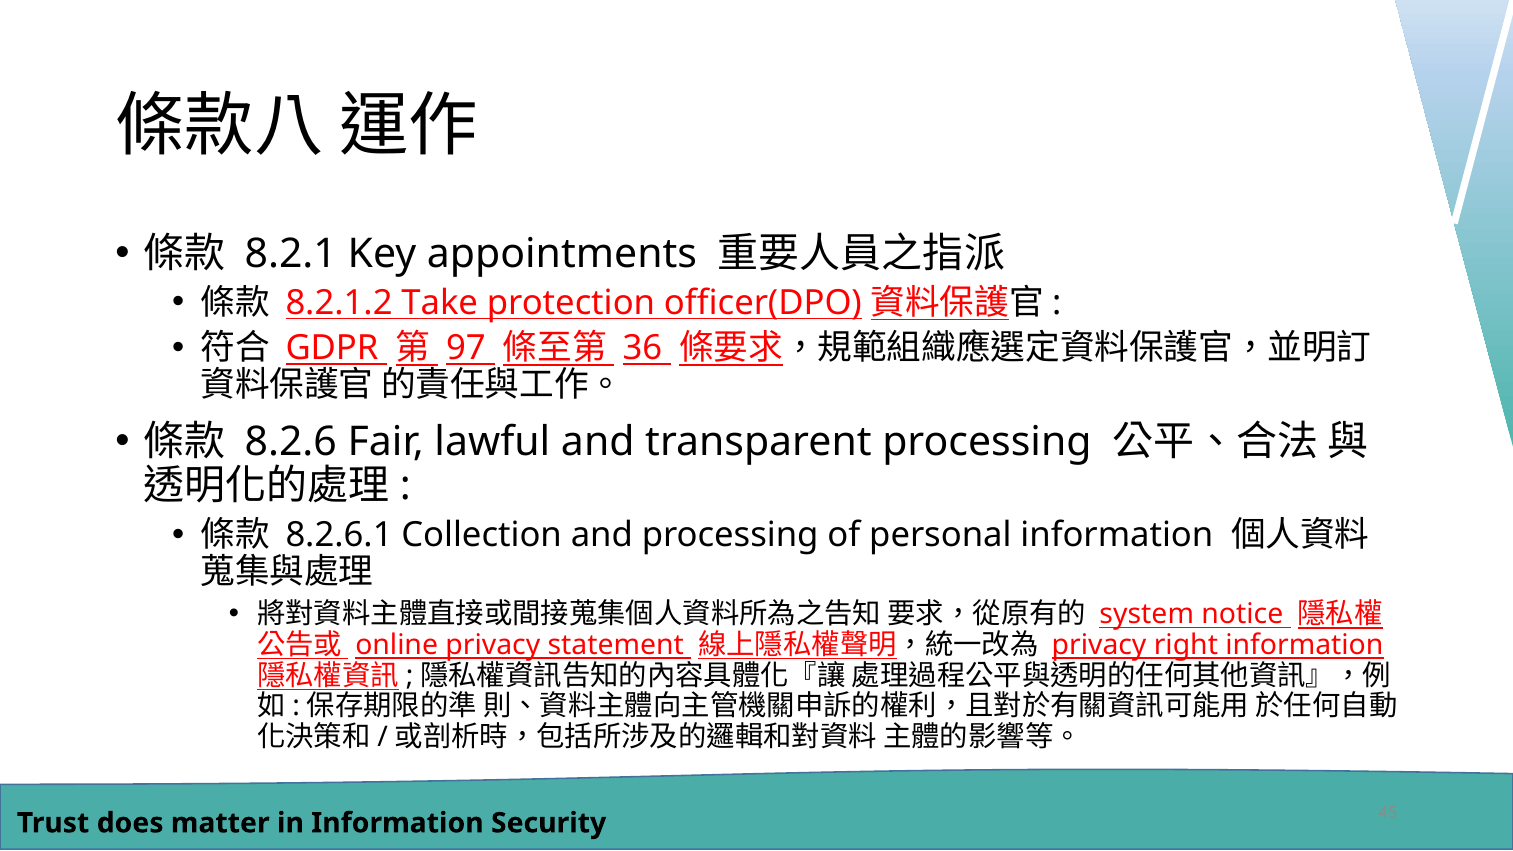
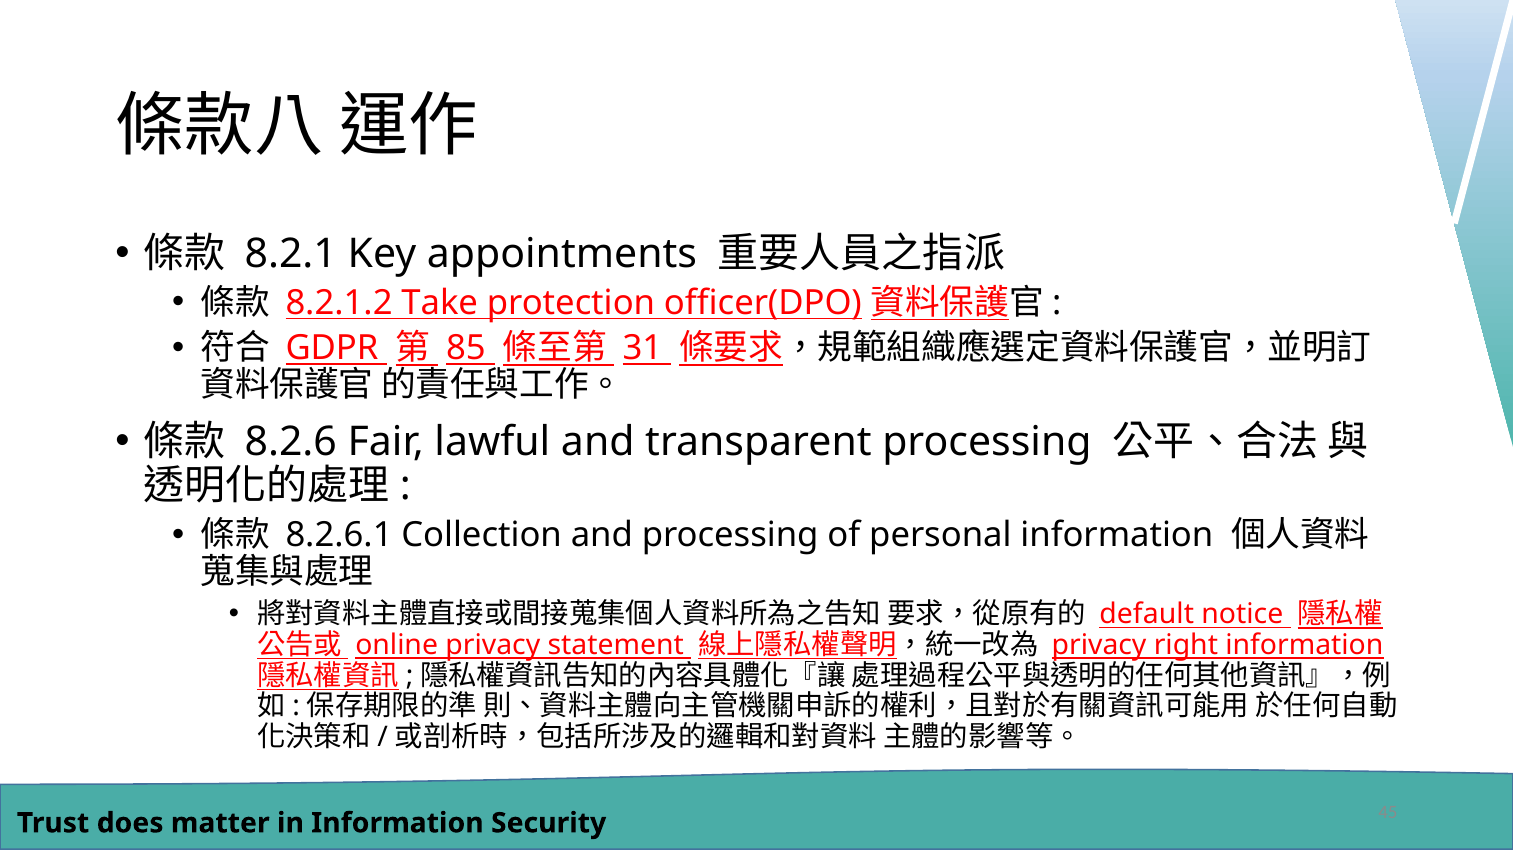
97: 97 -> 85 (466, 348)
36: 36 -> 31 (642, 348)
system: system -> default (1147, 614)
